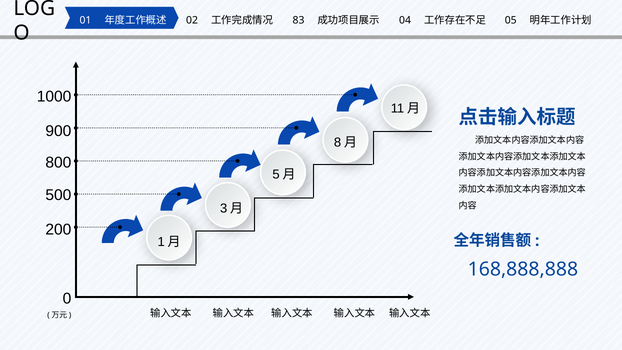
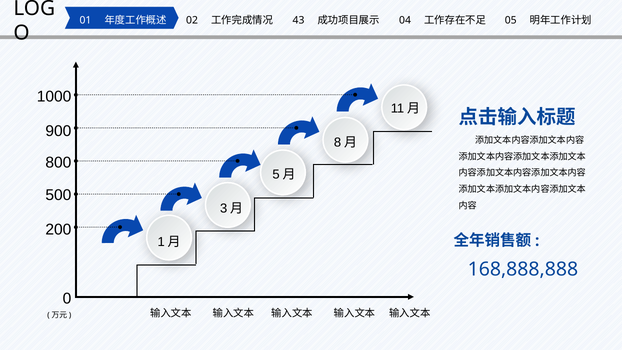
83: 83 -> 43 (299, 20)
